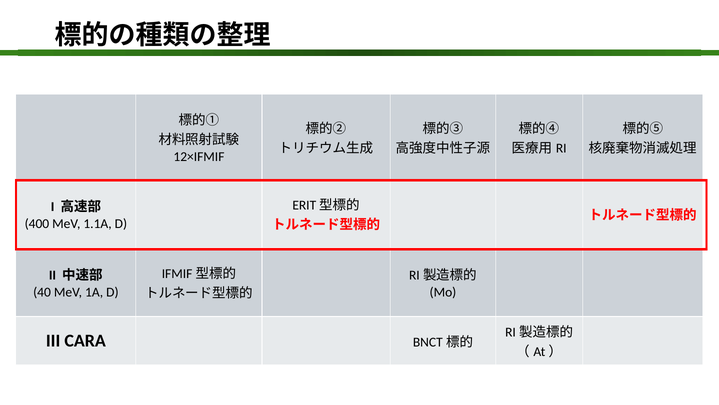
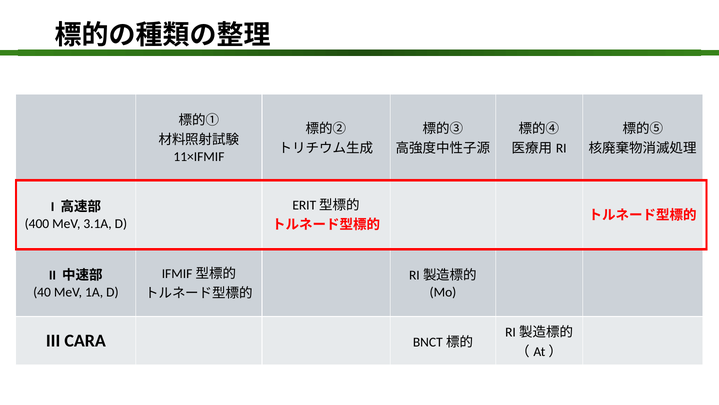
12×IFMIF: 12×IFMIF -> 11×IFMIF (199, 156)
1.1A: 1.1A -> 3.1A (98, 223)
